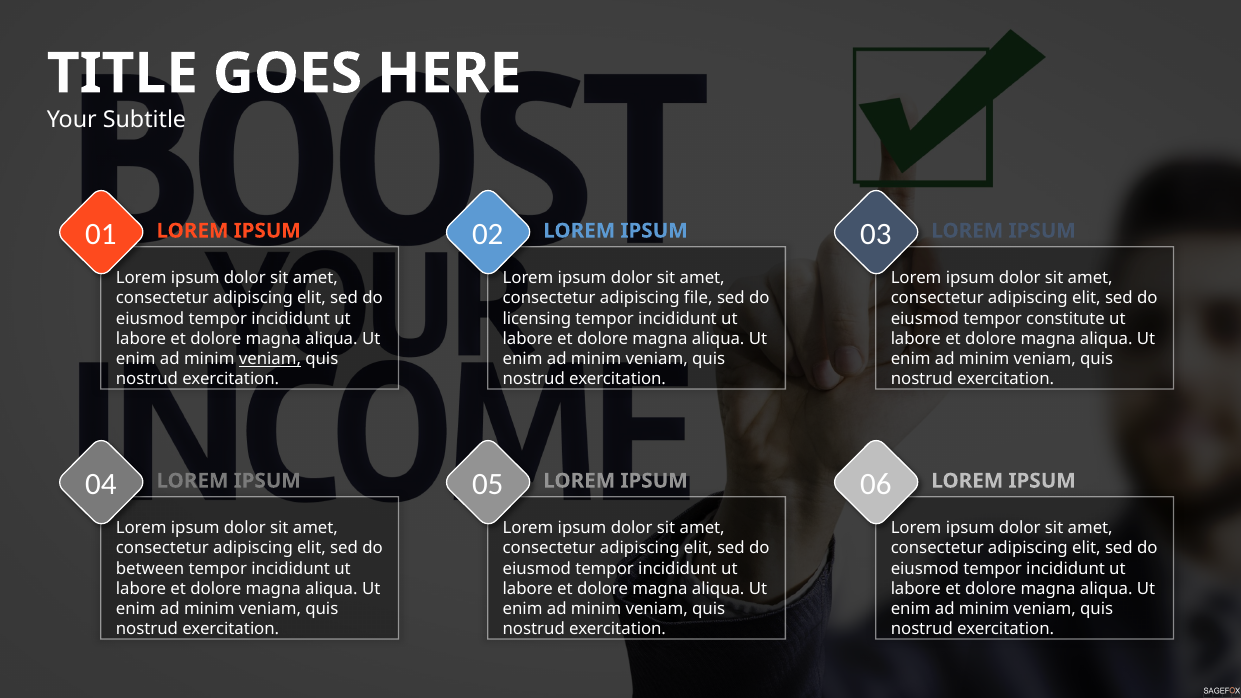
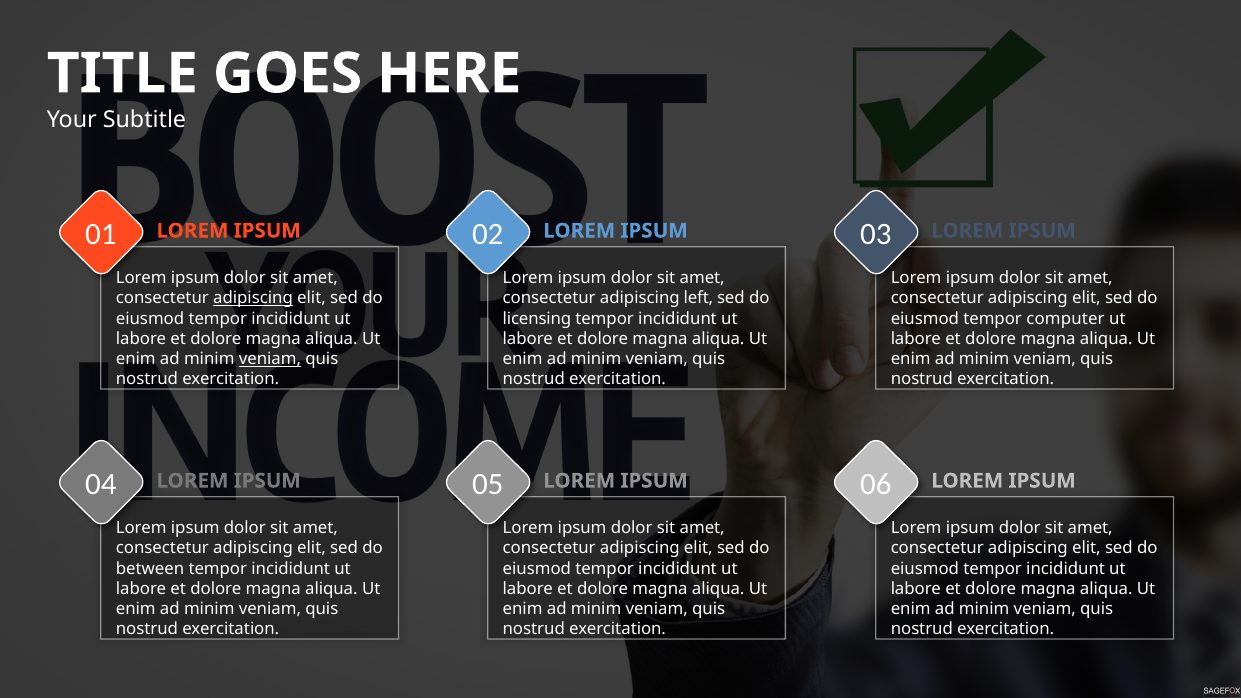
adipiscing underline: none -> present (253, 298)
file: file -> left (698, 298)
constitute: constitute -> computer (1065, 319)
